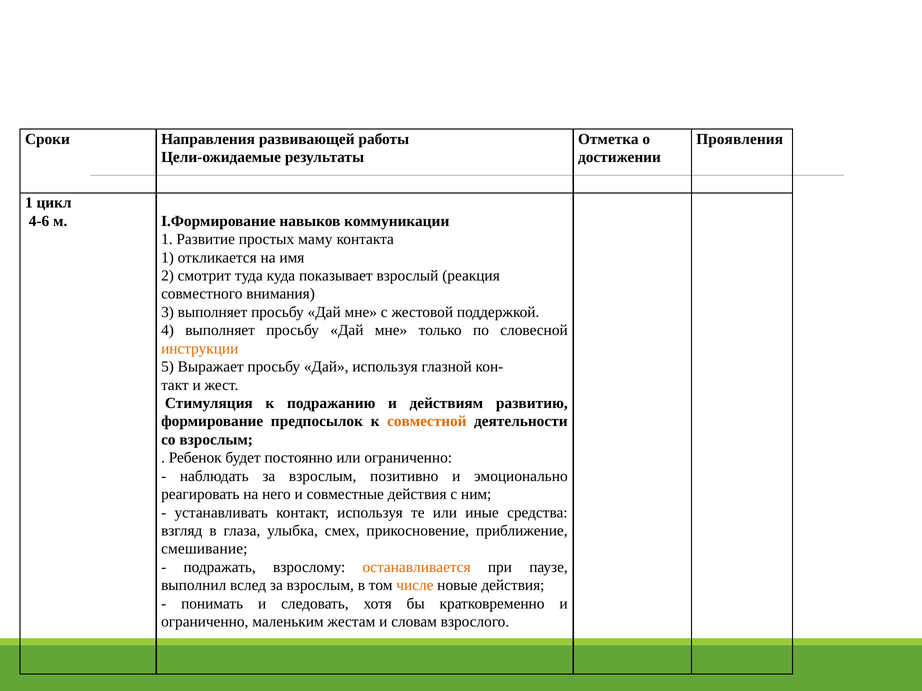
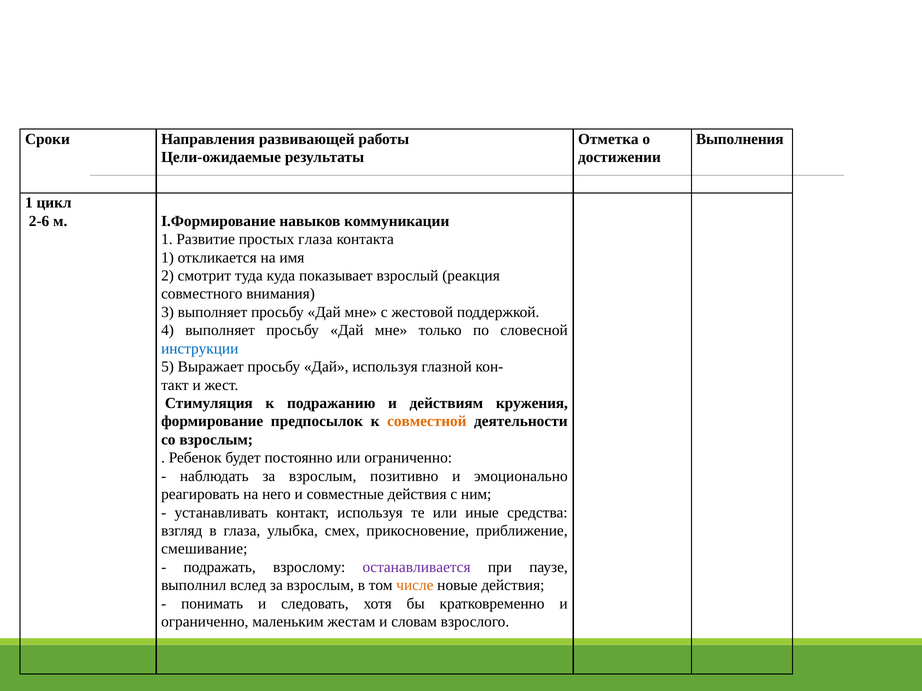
Проявления: Проявления -> Выполнения (740, 139)
4-6: 4-6 -> 2-6 (39, 221)
простых маму: маму -> глаза (315, 239)
инструкции colour: orange -> blue (200, 349)
развитию: развитию -> кружения (532, 403)
останавливается colour: orange -> purple (417, 567)
